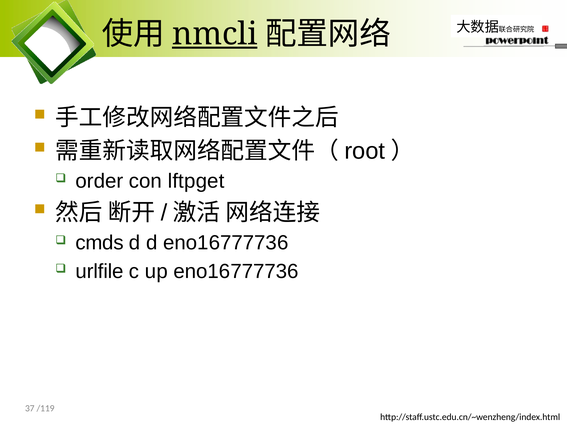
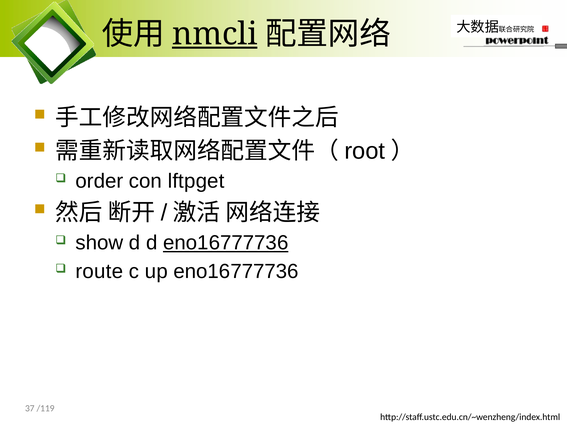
cmds: cmds -> show (99, 243)
eno16777736 underline: none -> present (226, 243)
urlfile: urlfile -> route (99, 272)
